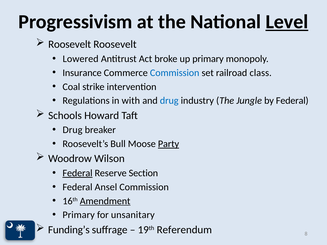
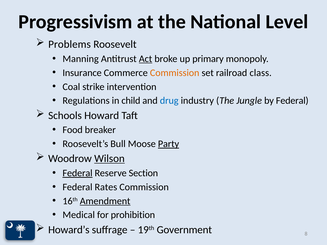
Level underline: present -> none (287, 22)
Roosevelt: Roosevelt -> Problems (70, 44)
Lowered: Lowered -> Manning (81, 59)
Act underline: none -> present (146, 59)
Commission colour: blue -> orange (175, 73)
with: with -> child (131, 101)
Drug: Drug -> Food (73, 130)
Wilson underline: none -> present (109, 159)
Ansel: Ansel -> Rates (106, 187)
Primary: Primary -> Medical (79, 215)
unsanitary: unsanitary -> prohibition (133, 215)
Funding’s: Funding’s -> Howard’s (69, 230)
Referendum: Referendum -> Government (184, 230)
